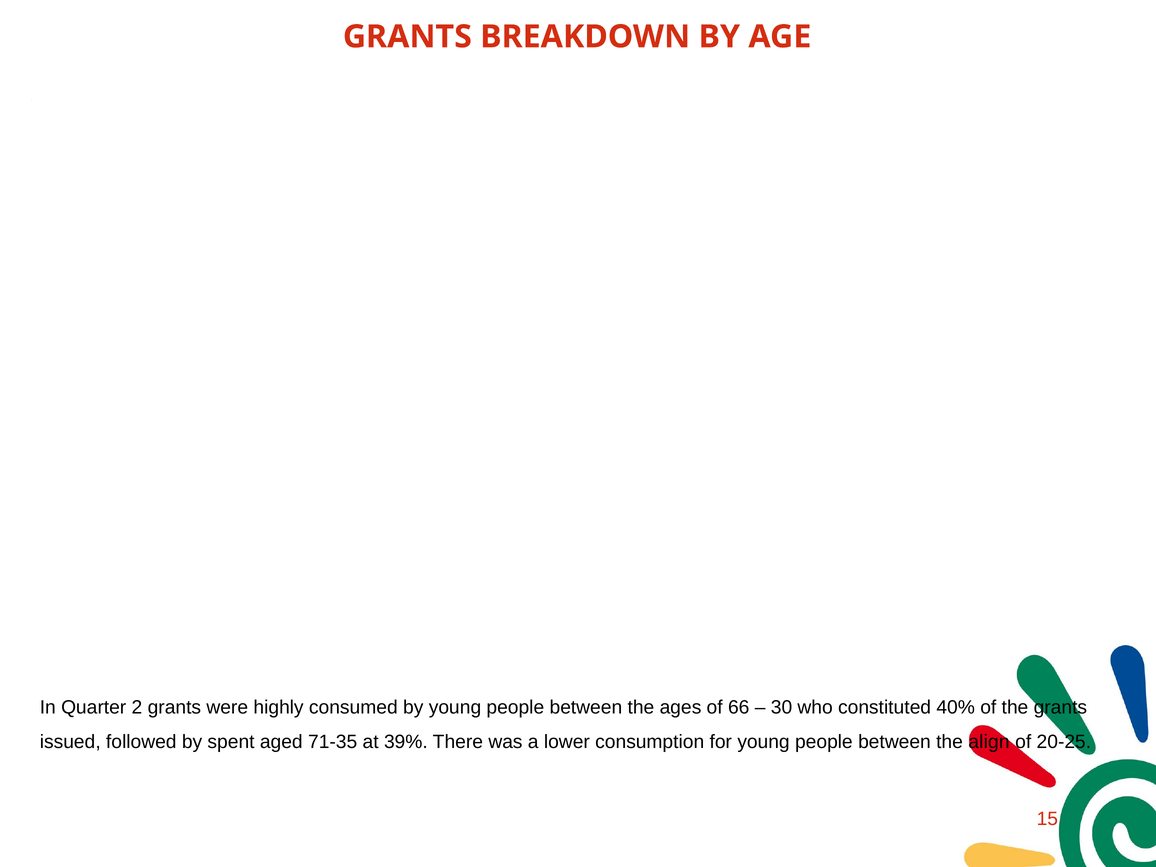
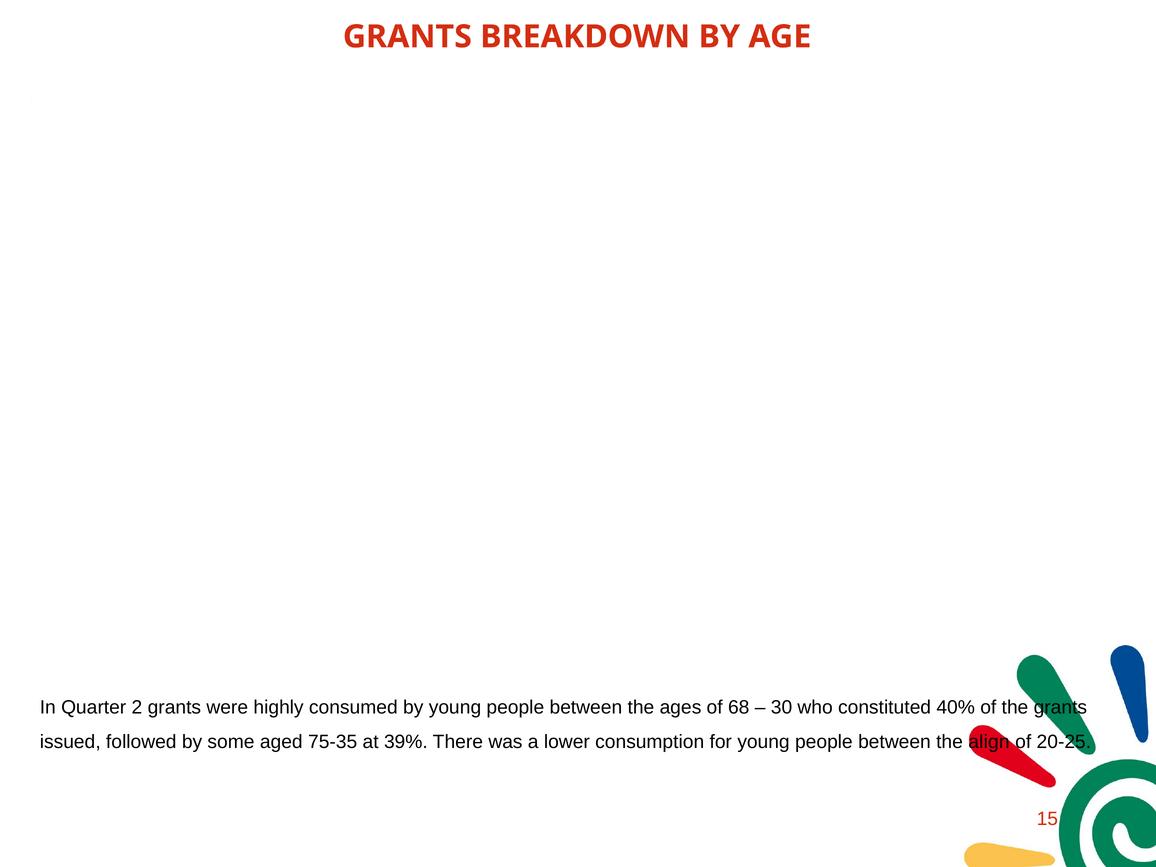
66: 66 -> 68 (739, 707)
spent: spent -> some (231, 742)
71-35: 71-35 -> 75-35 (333, 742)
